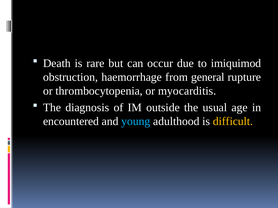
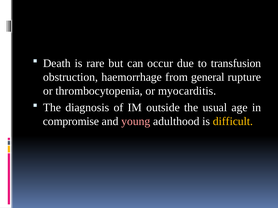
imiquimod: imiquimod -> transfusion (236, 63)
encountered: encountered -> compromise (71, 122)
young colour: light blue -> pink (136, 122)
